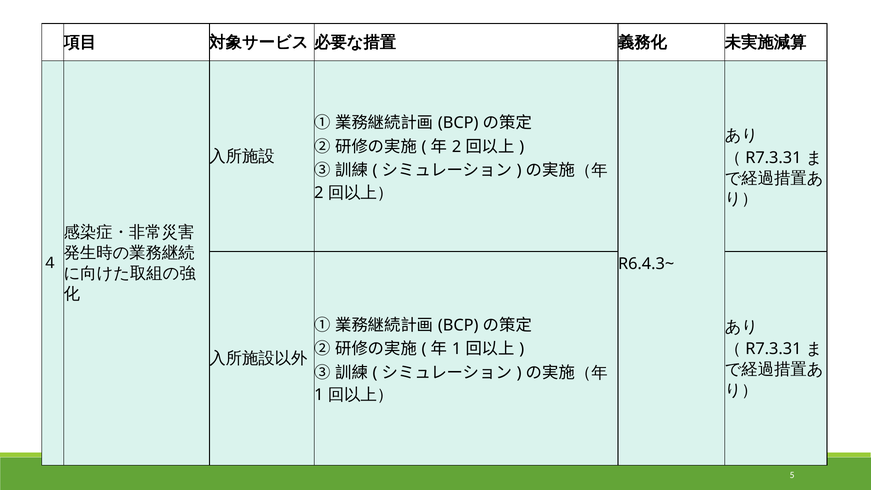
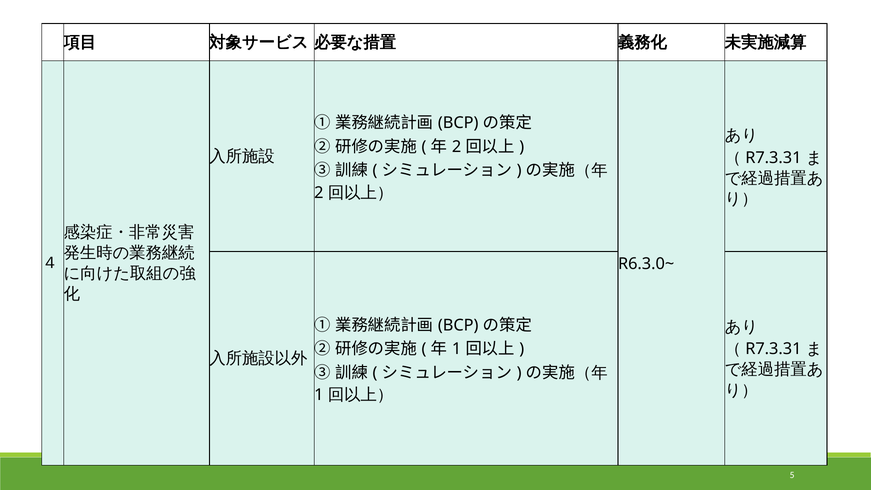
R6.4.3~: R6.4.3~ -> R6.3.0~ (646, 264)
